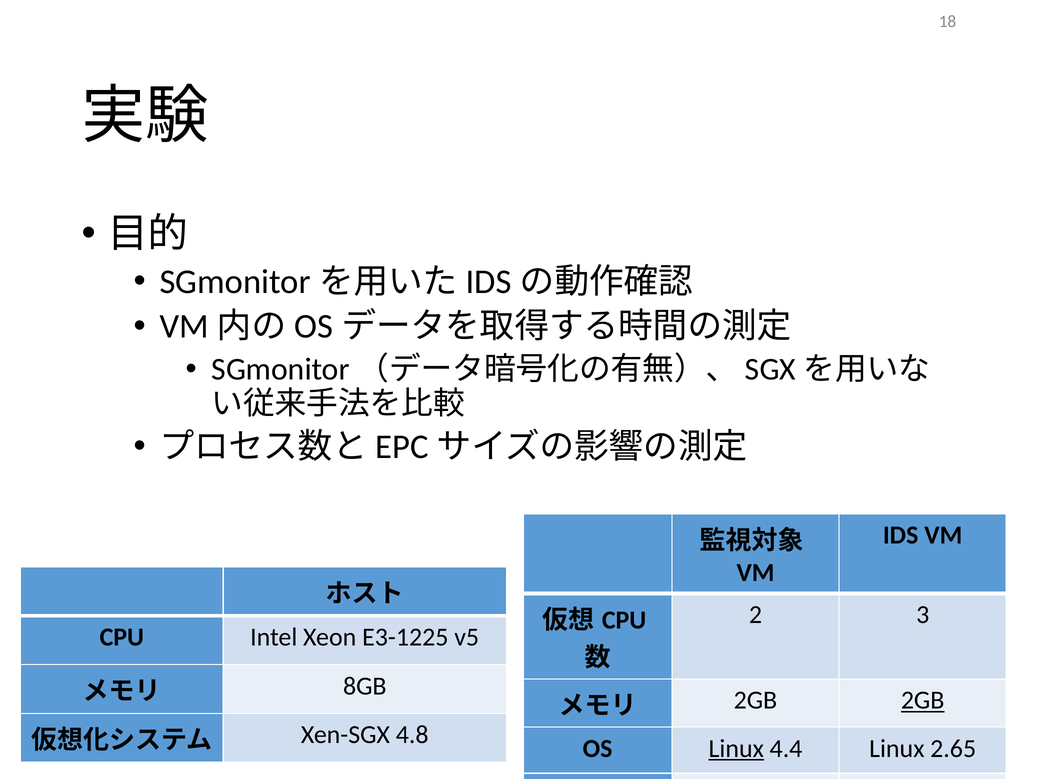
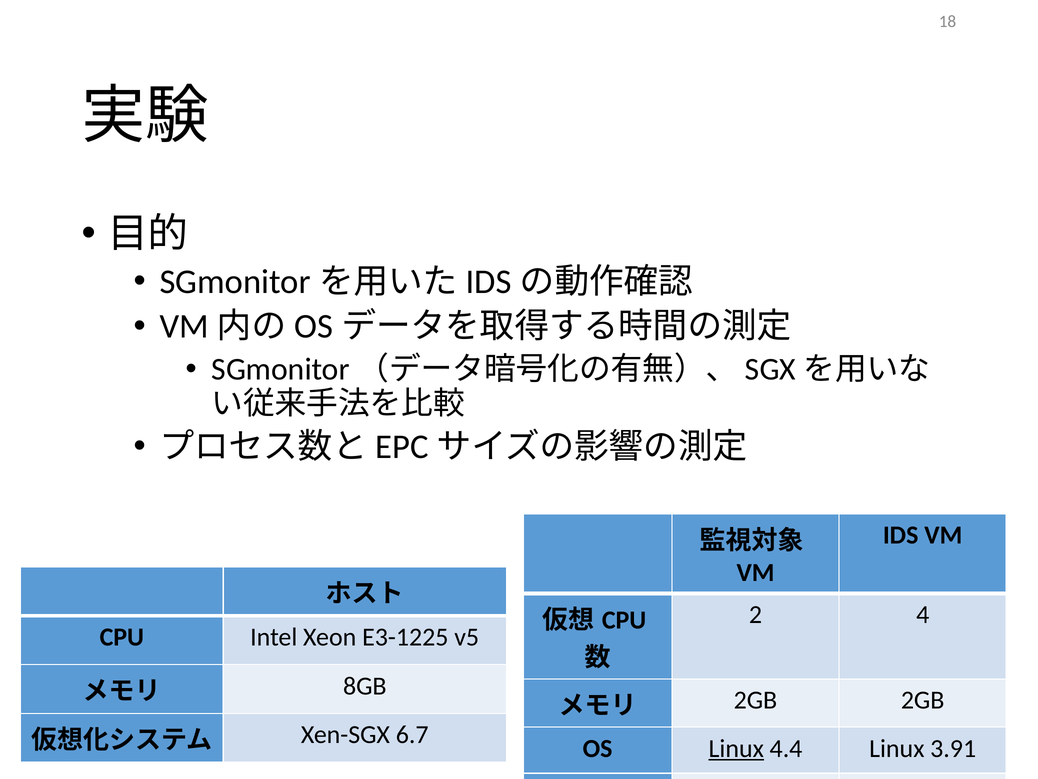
3: 3 -> 4 (923, 614)
2GB underline: present -> none (923, 700)
4.8: 4.8 -> 6.7 (412, 734)
2.65: 2.65 -> 3.91 (953, 748)
